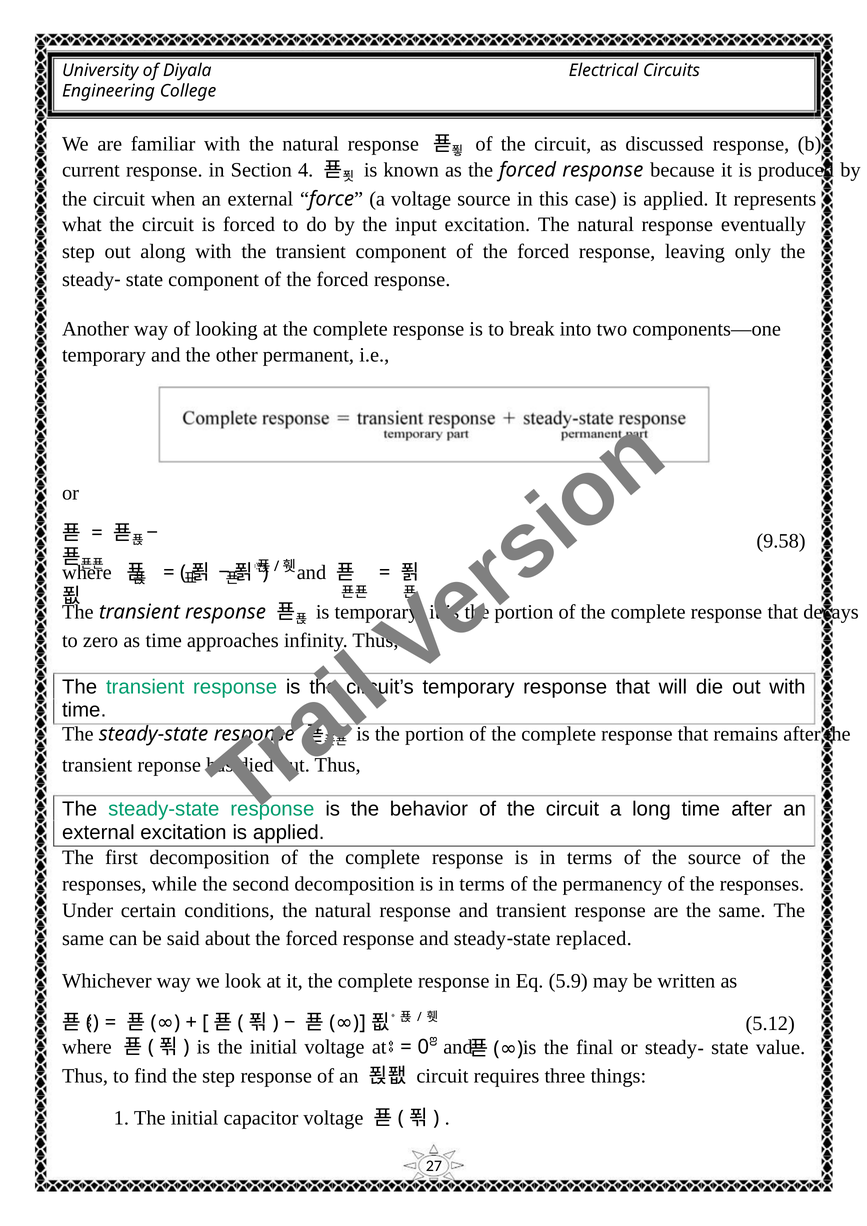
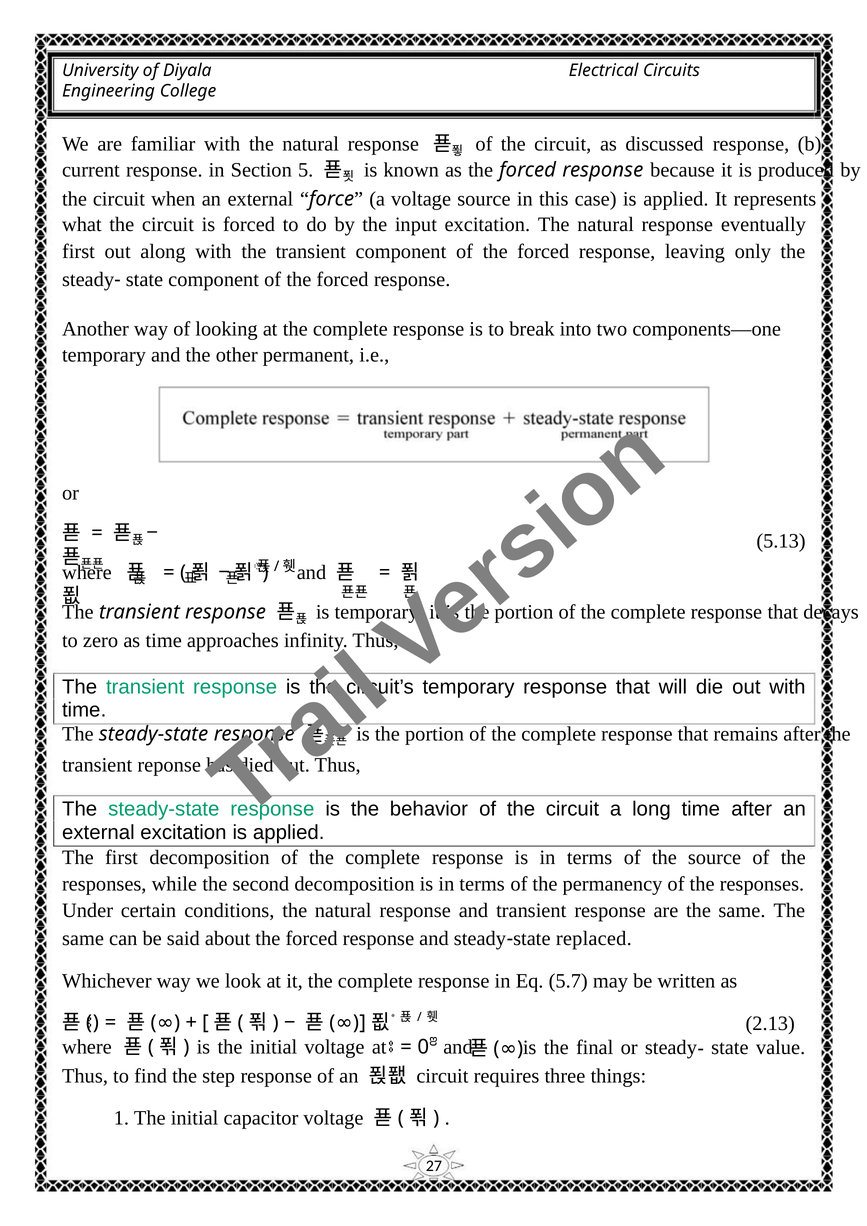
4: 4 -> 5 (306, 170)
step: step -> first (78, 251)
9.58: 9.58 -> 5.13 (781, 541)
5.9: 5.9 -> 5.7 (568, 981)
5.12: 5.12 -> 2.13 (770, 1023)
